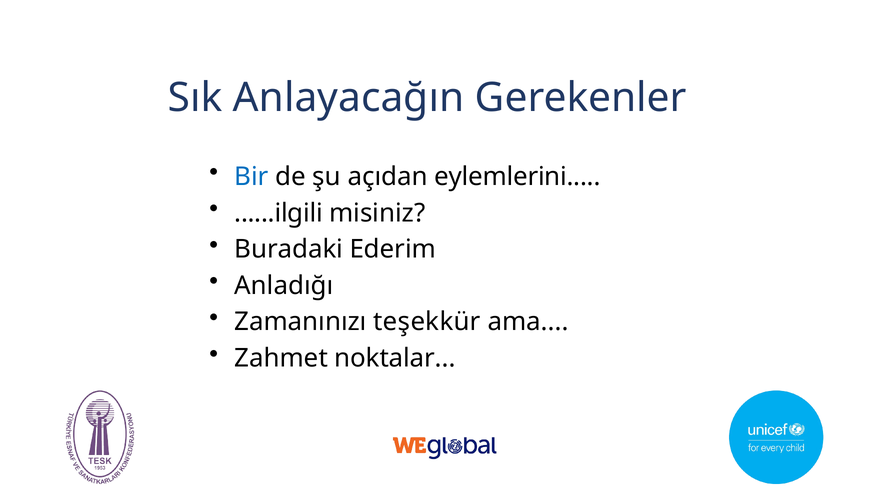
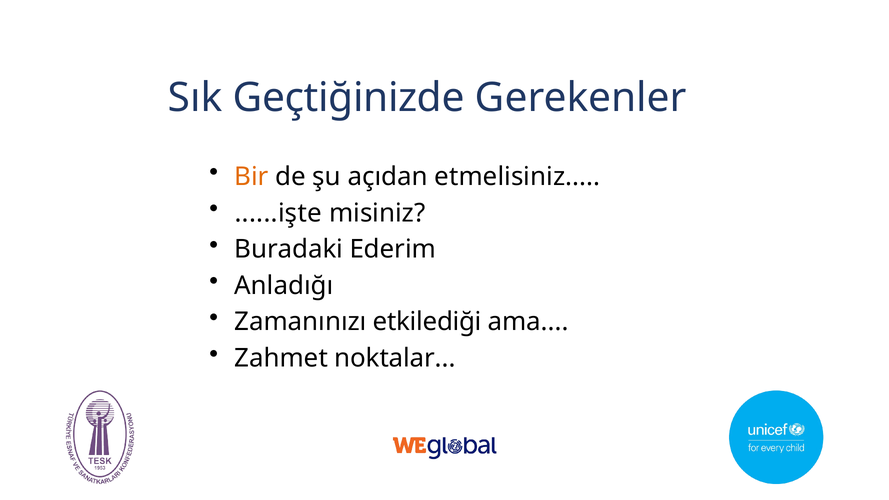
Anlayacağın: Anlayacağın -> Geçtiğinizde (349, 98)
Bir colour: blue -> orange (251, 177)
eylemlerini: eylemlerini -> etmelisiniz (517, 177)
......ilgili: ......ilgili -> ......işte (278, 213)
teşekkür: teşekkür -> etkilediği (427, 322)
